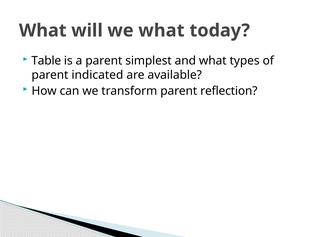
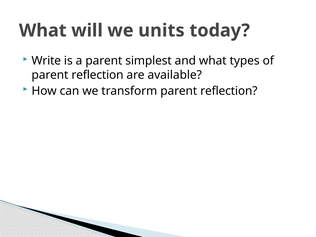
we what: what -> units (161, 31)
Table: Table -> Write (46, 61)
indicated: indicated -> reflection (97, 75)
